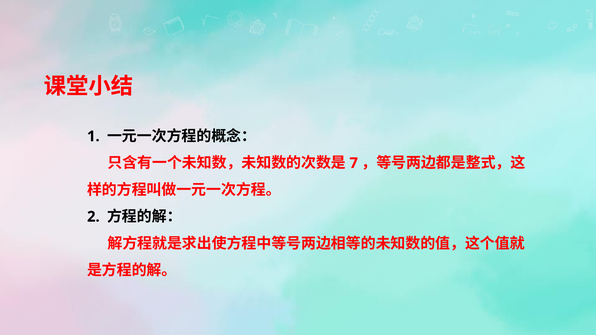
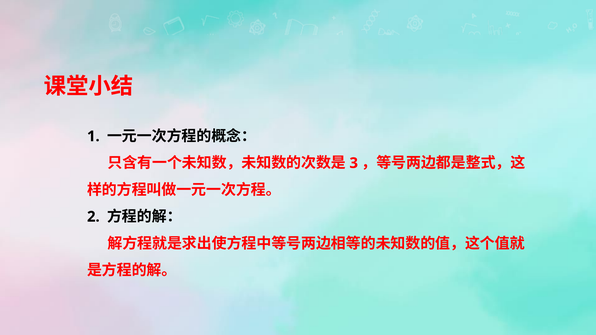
7: 7 -> 3 (354, 163)
